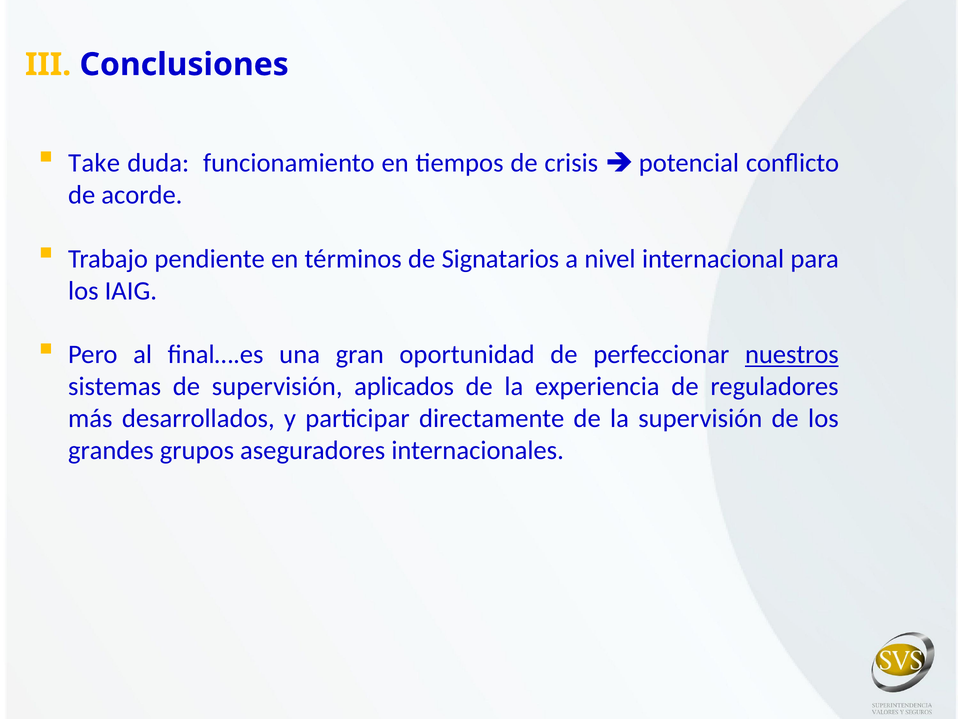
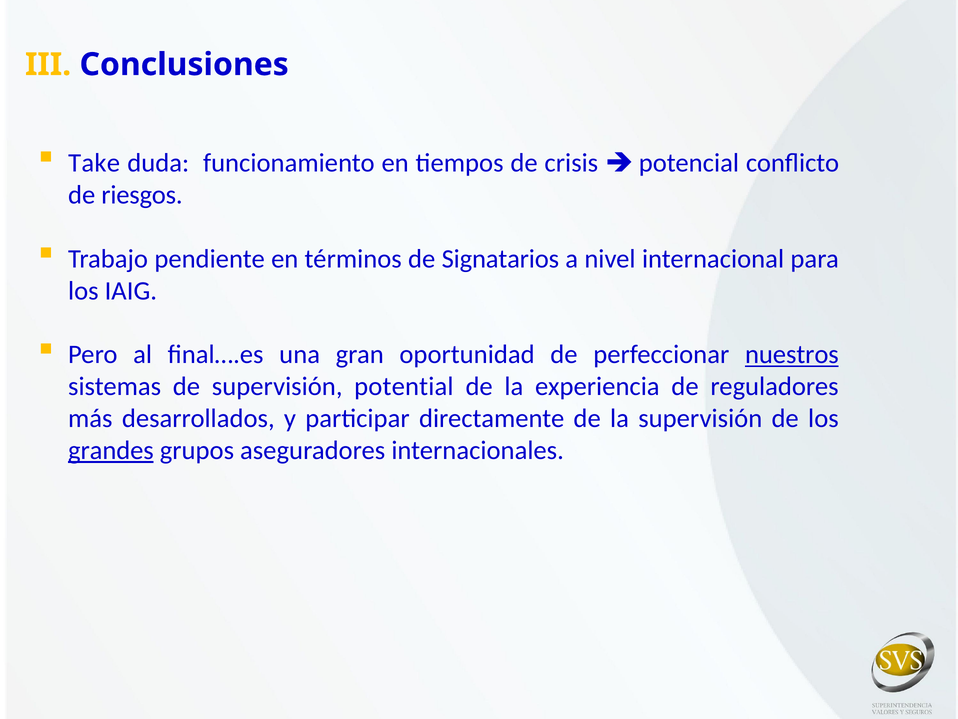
acorde: acorde -> riesgos (142, 195)
aplicados: aplicados -> potential (404, 386)
grandes underline: none -> present (111, 450)
